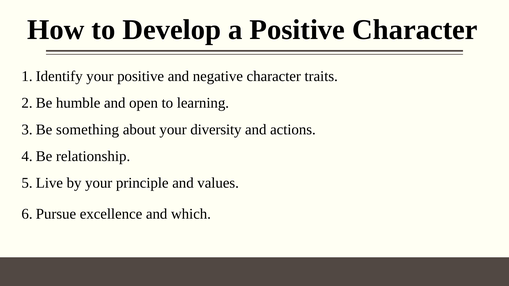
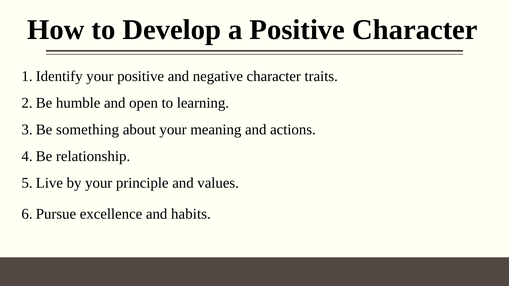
diversity: diversity -> meaning (216, 130)
which: which -> habits (191, 214)
